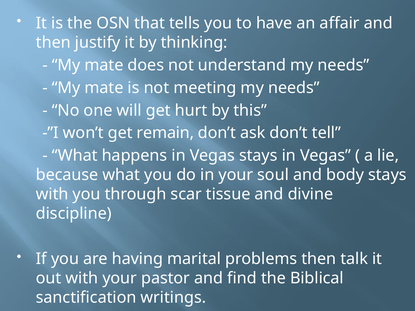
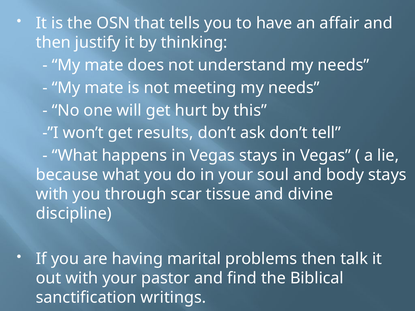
remain: remain -> results (165, 133)
